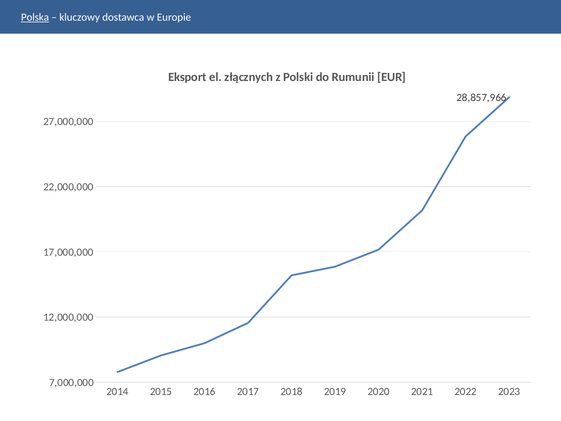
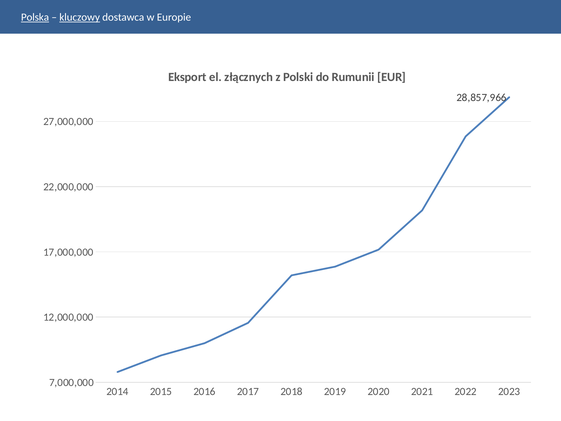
kluczowy underline: none -> present (80, 17)
